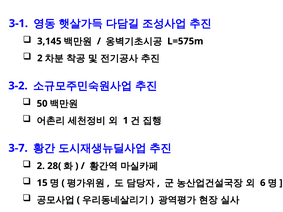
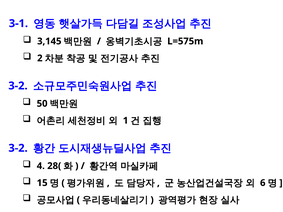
3-7: 3-7 -> 3-2 (18, 148)
2: 2 -> 4 (41, 166)
